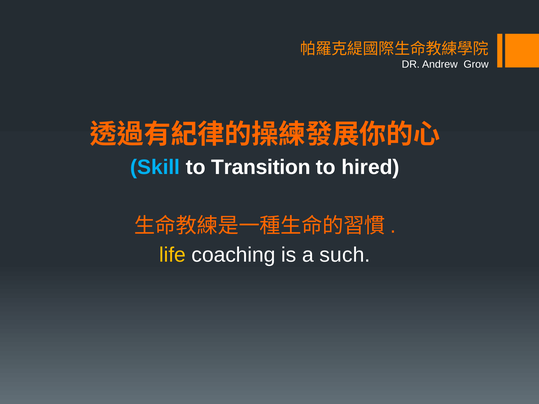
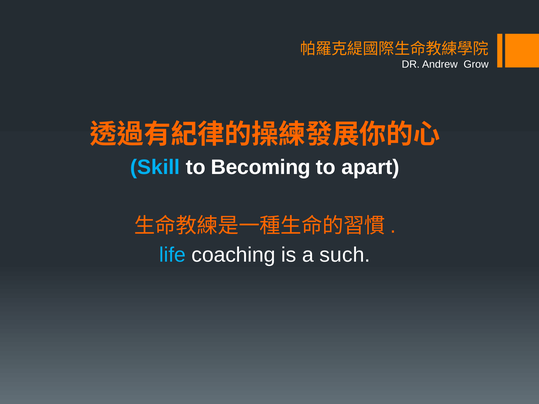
Transition: Transition -> Becoming (261, 167)
hired: hired -> apart (370, 167)
life colour: yellow -> light blue (172, 255)
